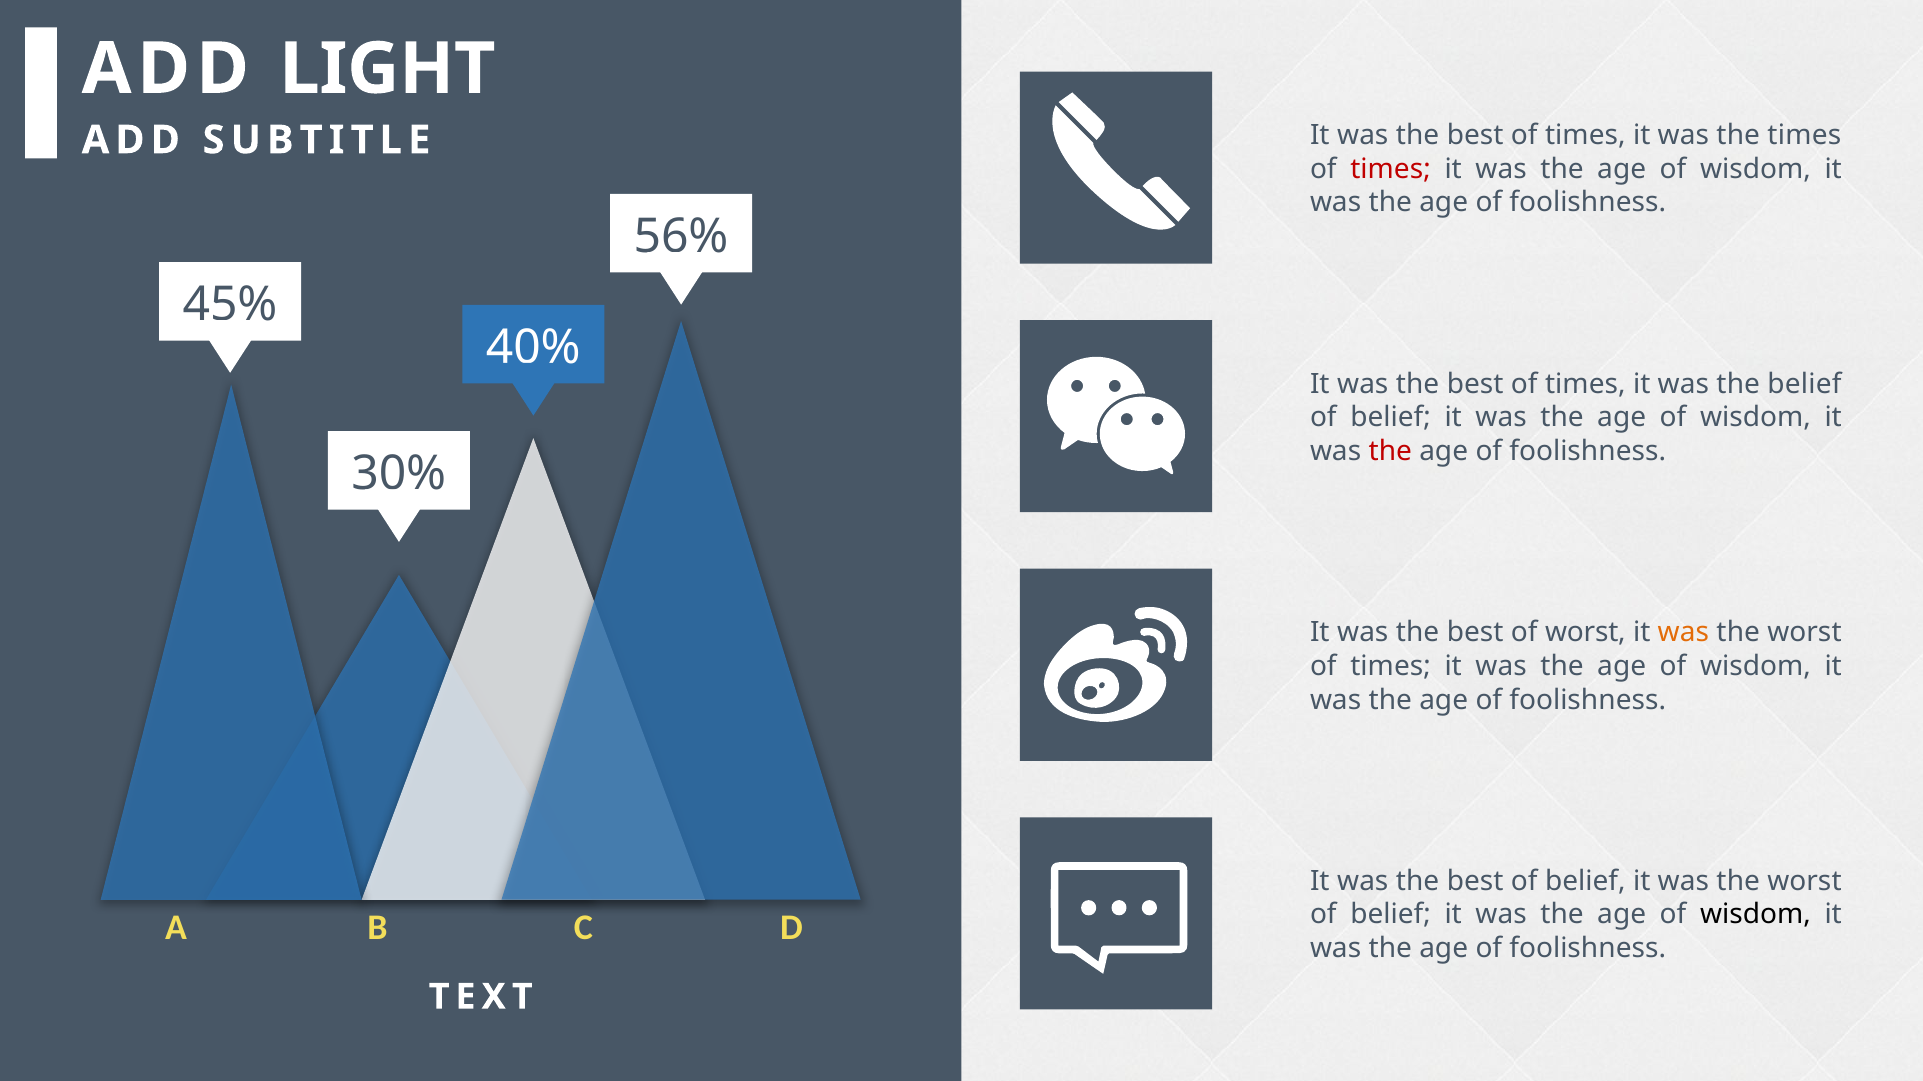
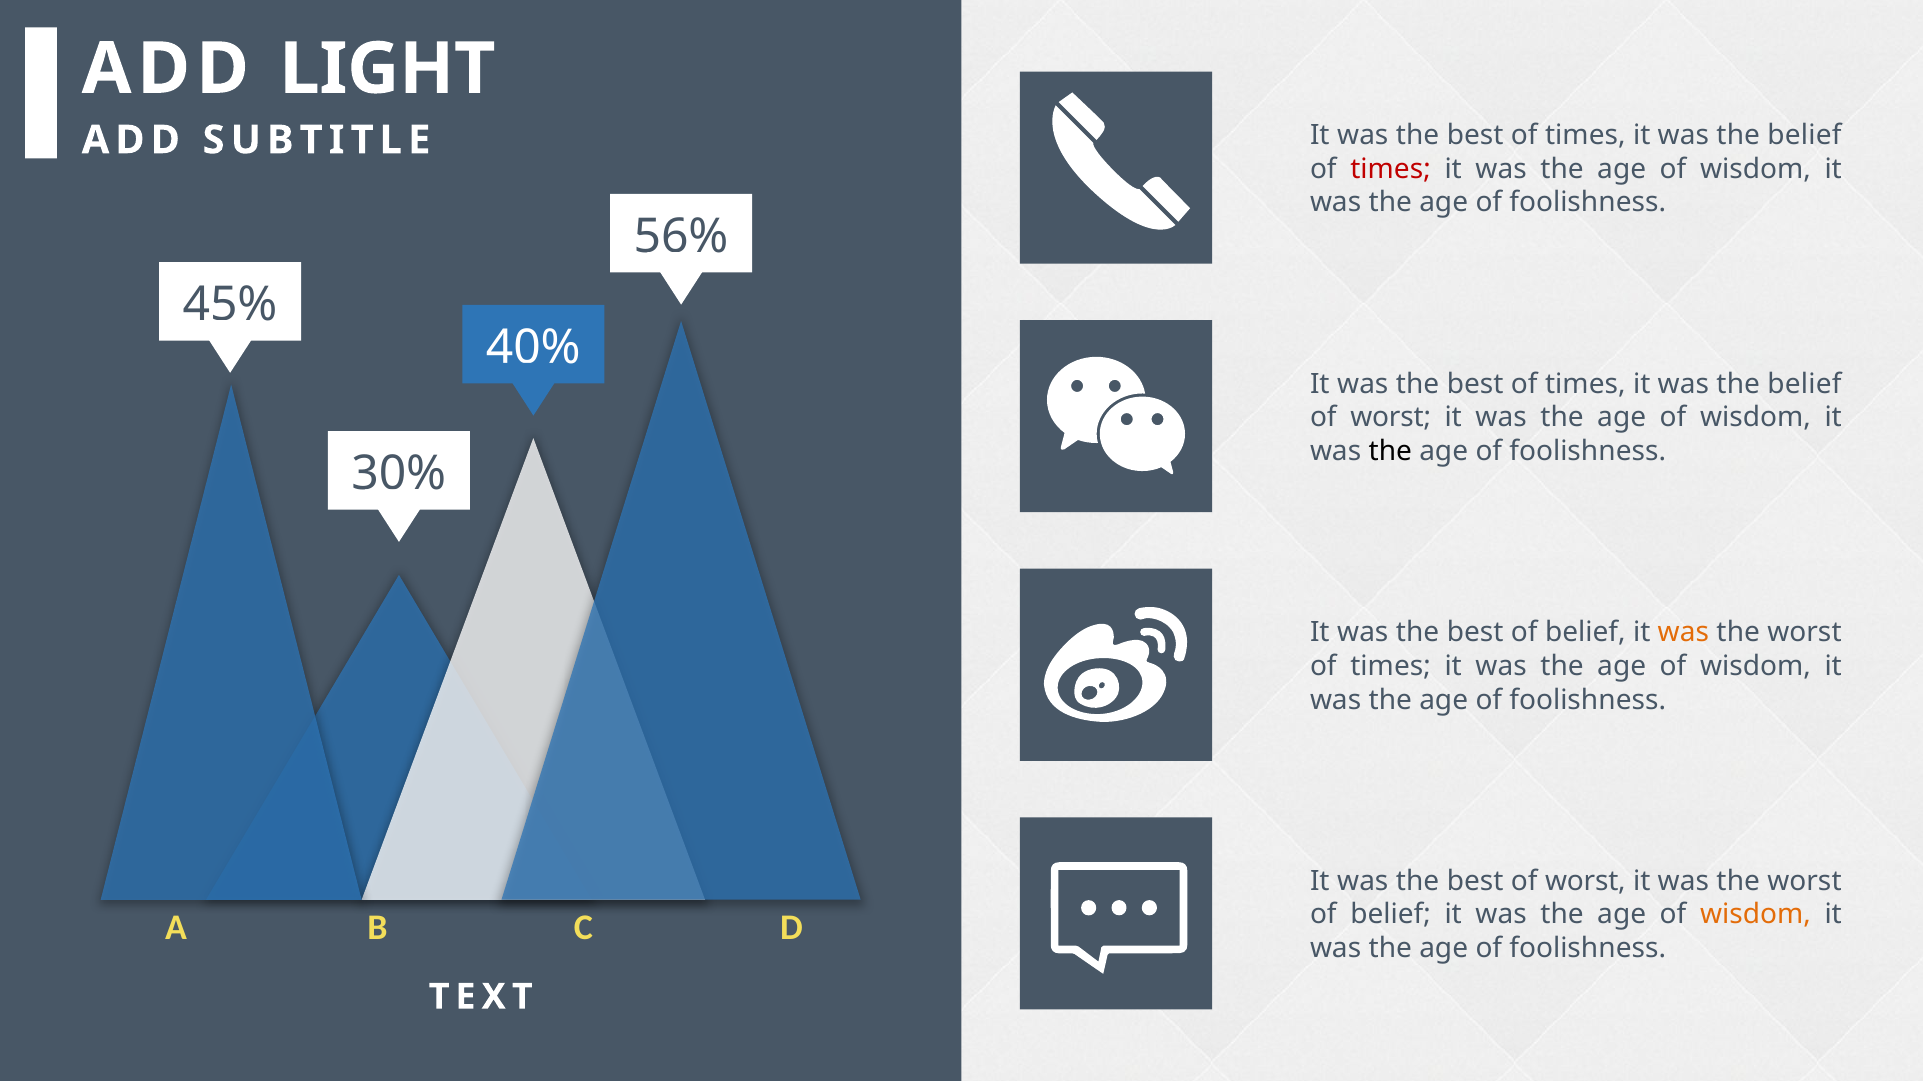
times: times -> belief (1804, 135)
belief: belief -> worst (1391, 418)
the colour: red -> black (1390, 451)
best of worst: worst -> belief (1585, 633)
best of belief: belief -> worst (1585, 882)
wisdom colour: black -> orange (1755, 915)
